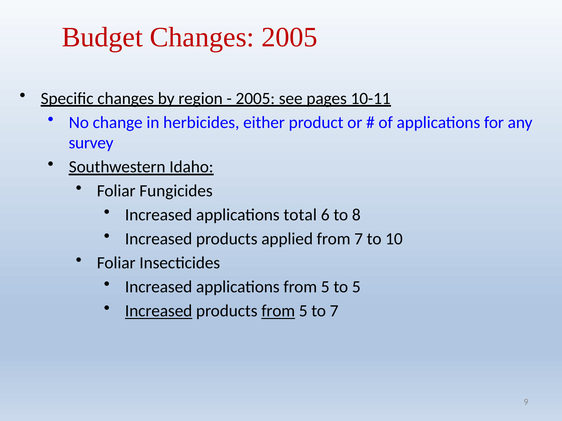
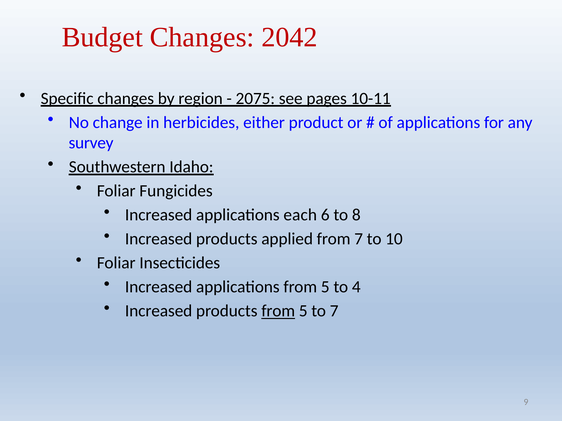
Changes 2005: 2005 -> 2042 (290, 37)
2005: 2005 -> 2075 (255, 99)
total: total -> each (300, 215)
to 5: 5 -> 4 (356, 287)
Increased underline: present -> none (159, 311)
